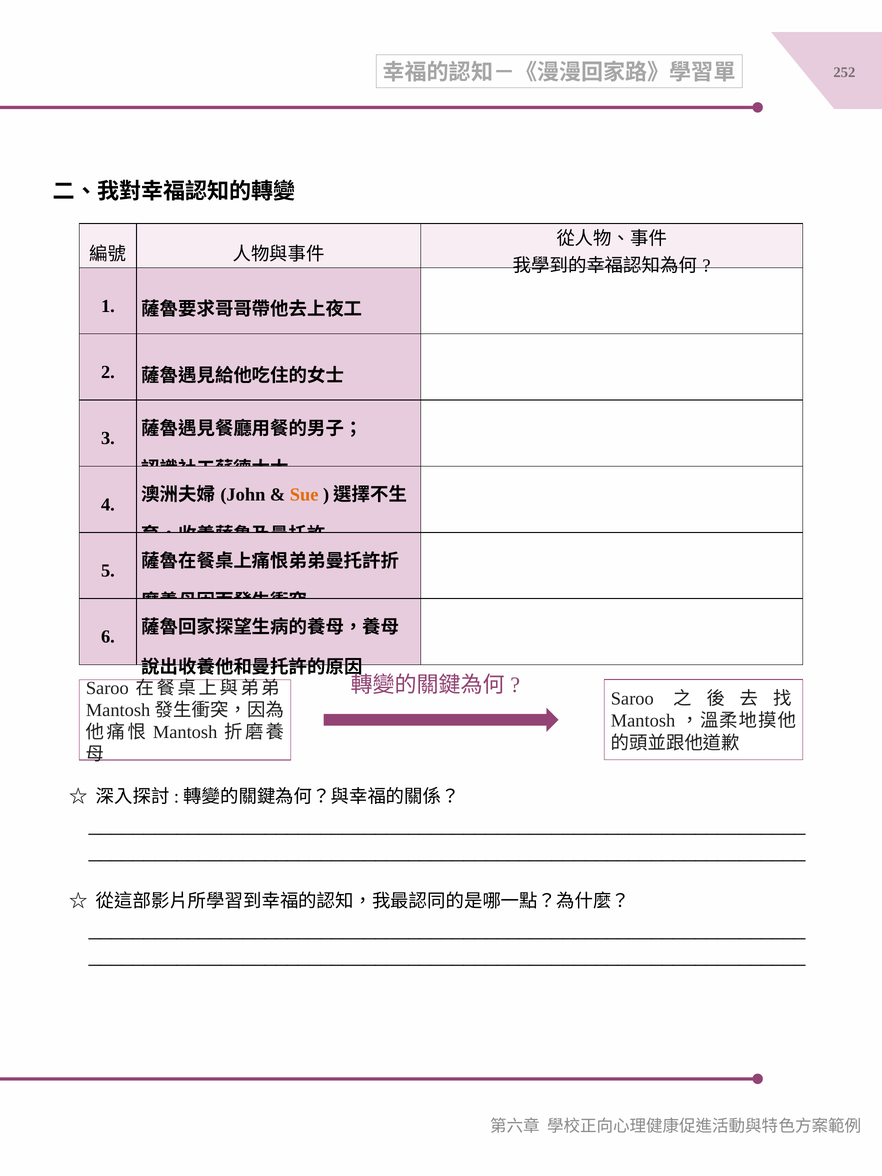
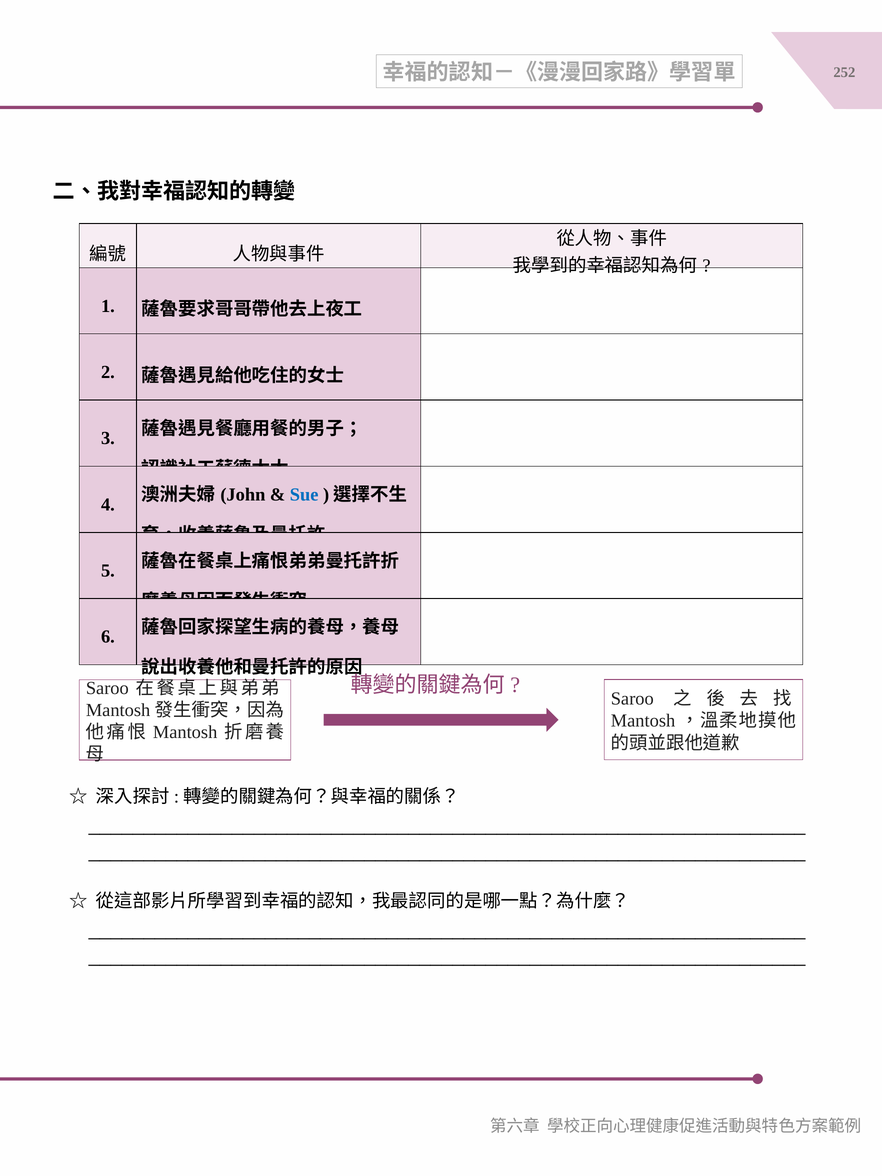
Sue colour: orange -> blue (304, 495)
